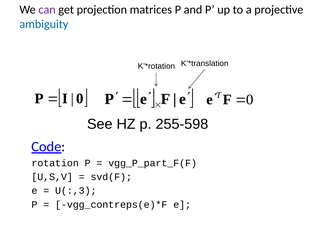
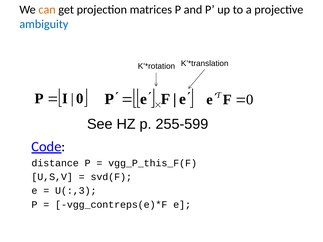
can colour: purple -> orange (47, 10)
255-598: 255-598 -> 255-599 (182, 124)
rotation: rotation -> distance (55, 163)
vgg_P_part_F(F: vgg_P_part_F(F -> vgg_P_this_F(F (153, 163)
